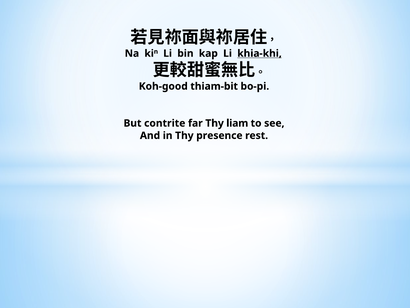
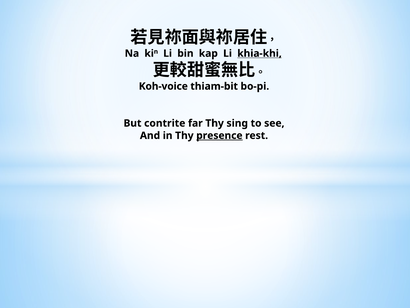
Koh-good: Koh-good -> Koh-voice (163, 86)
liam: liam -> sing (237, 123)
presence underline: none -> present (219, 135)
